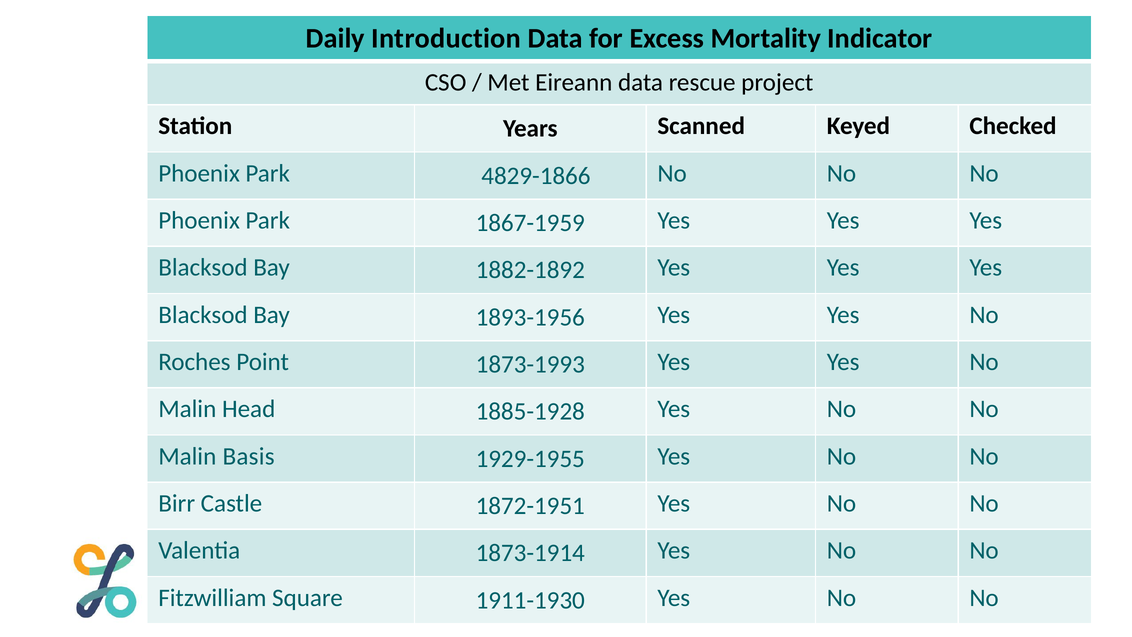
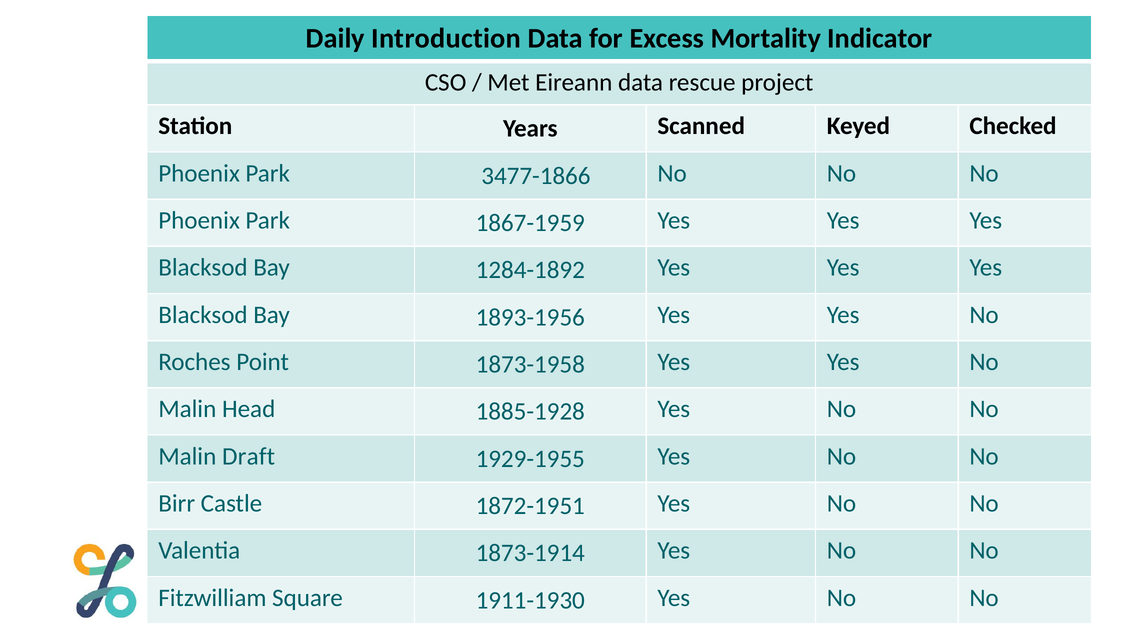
4829-1866: 4829-1866 -> 3477-1866 (536, 176)
1882-1892: 1882-1892 -> 1284-1892 (530, 270)
1873-1993: 1873-1993 -> 1873-1958 (530, 364)
Basis: Basis -> Draft (249, 456)
